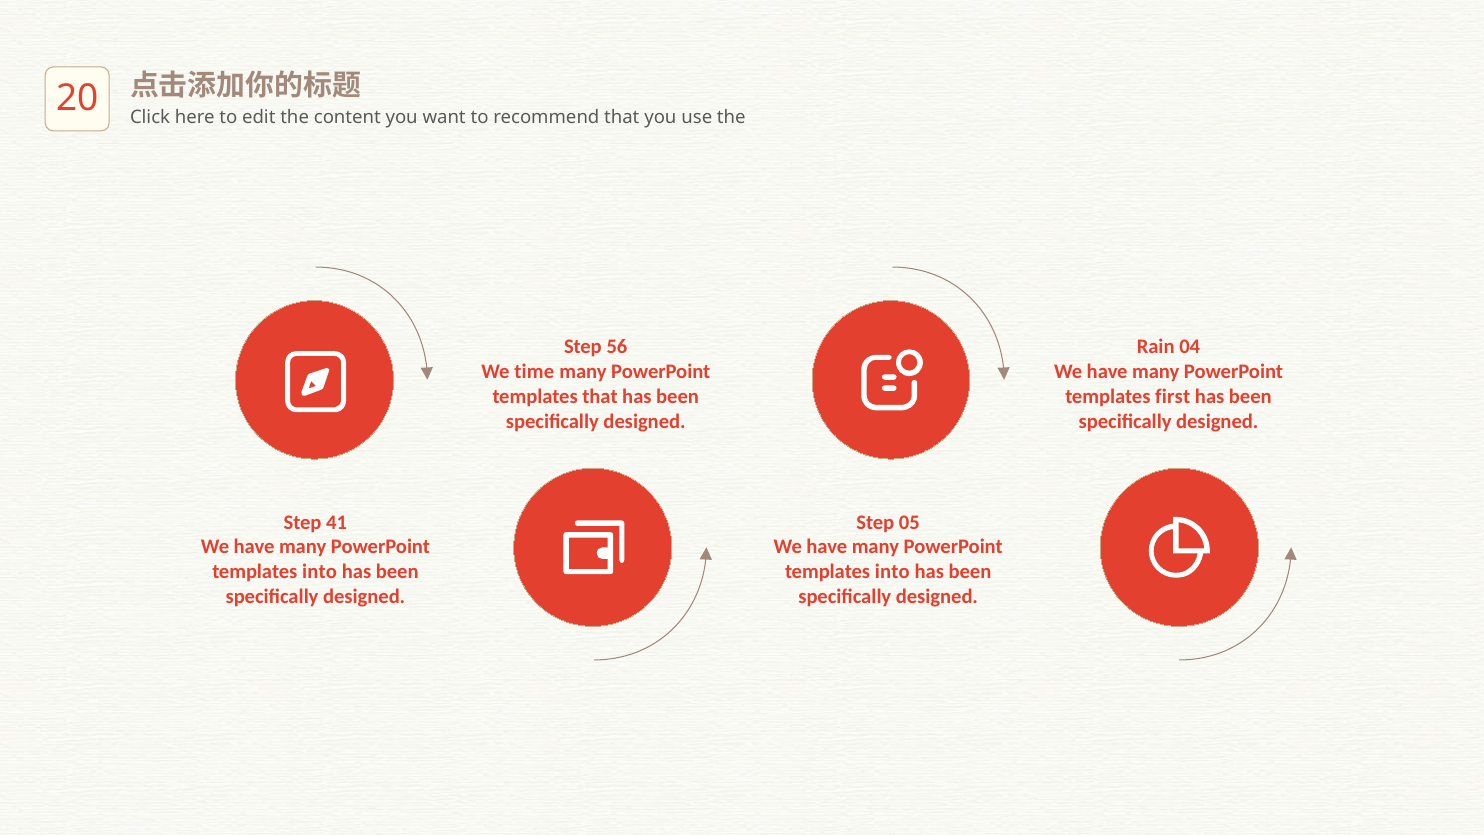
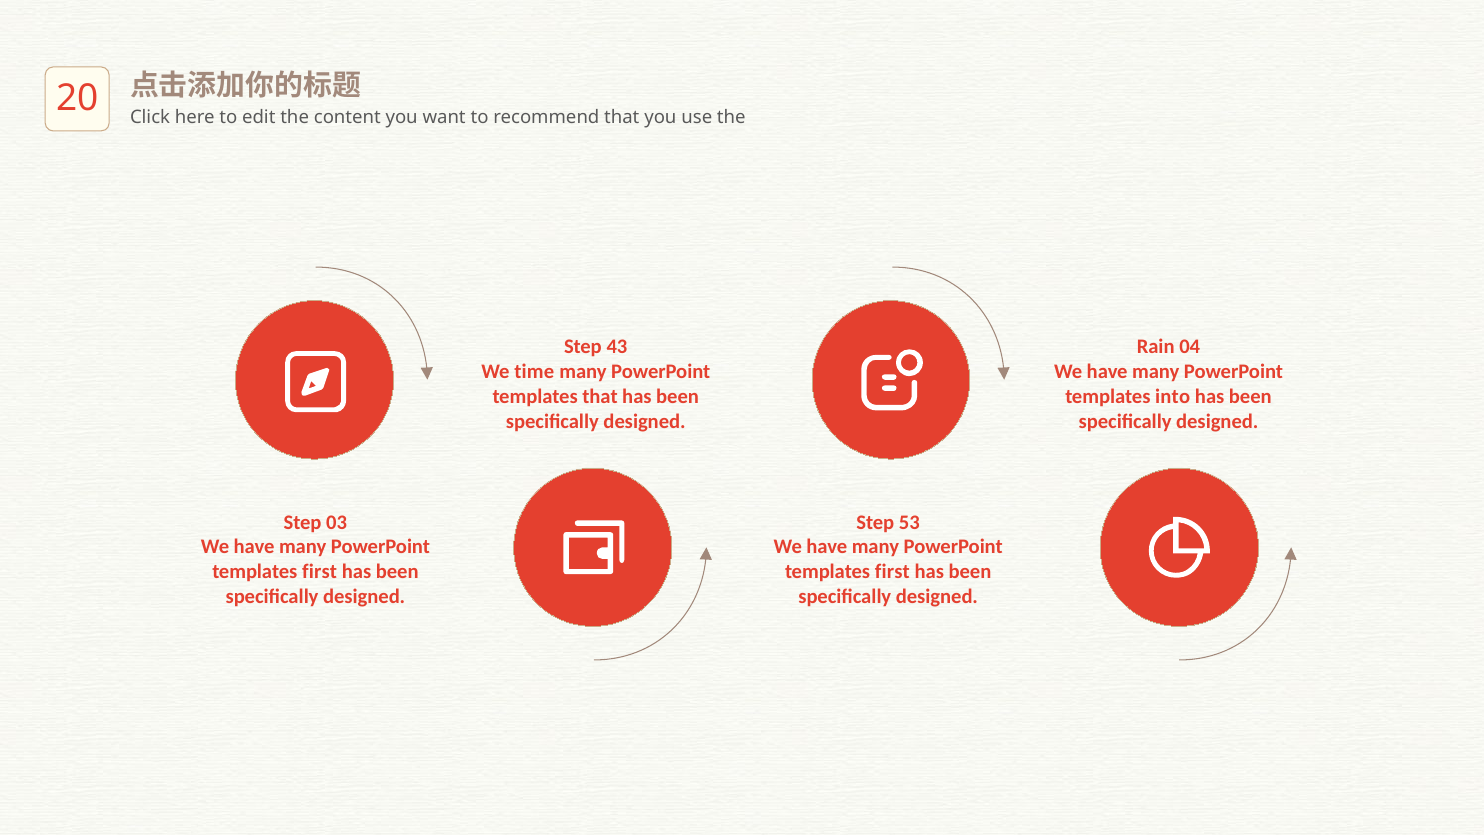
56: 56 -> 43 (617, 347)
first: first -> into (1173, 396)
41: 41 -> 03 (337, 522)
05: 05 -> 53 (909, 522)
into: into -> first (320, 572)
into: into -> first (892, 572)
